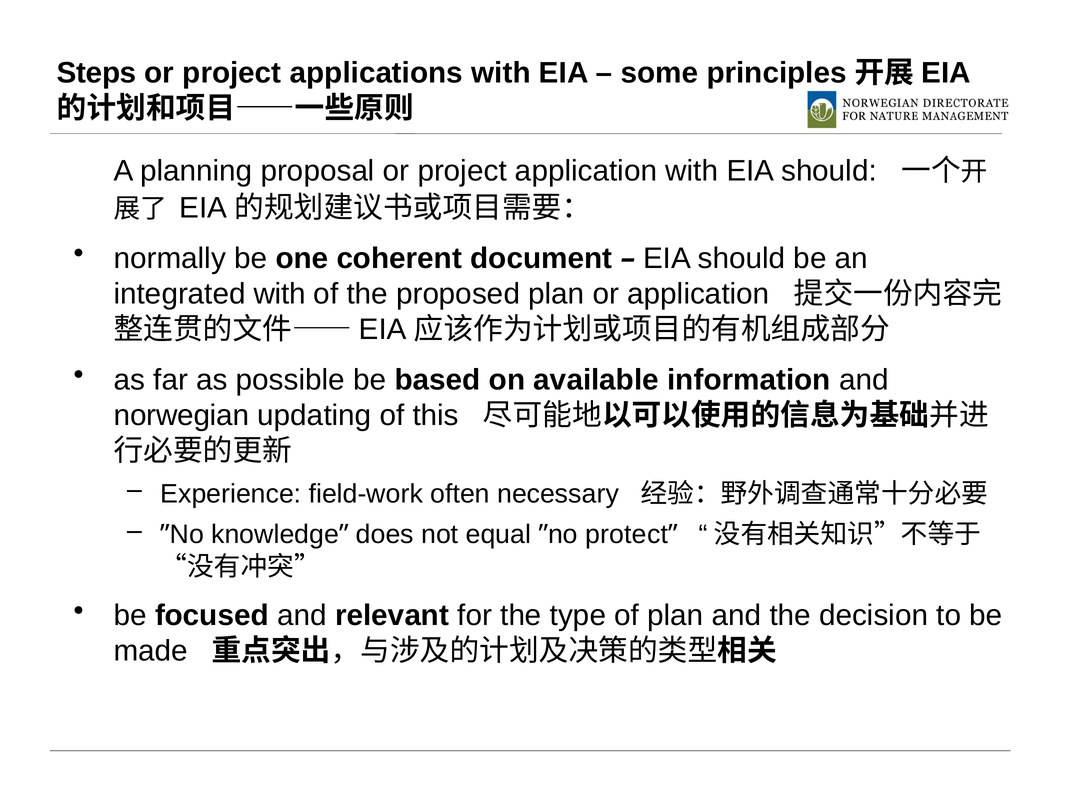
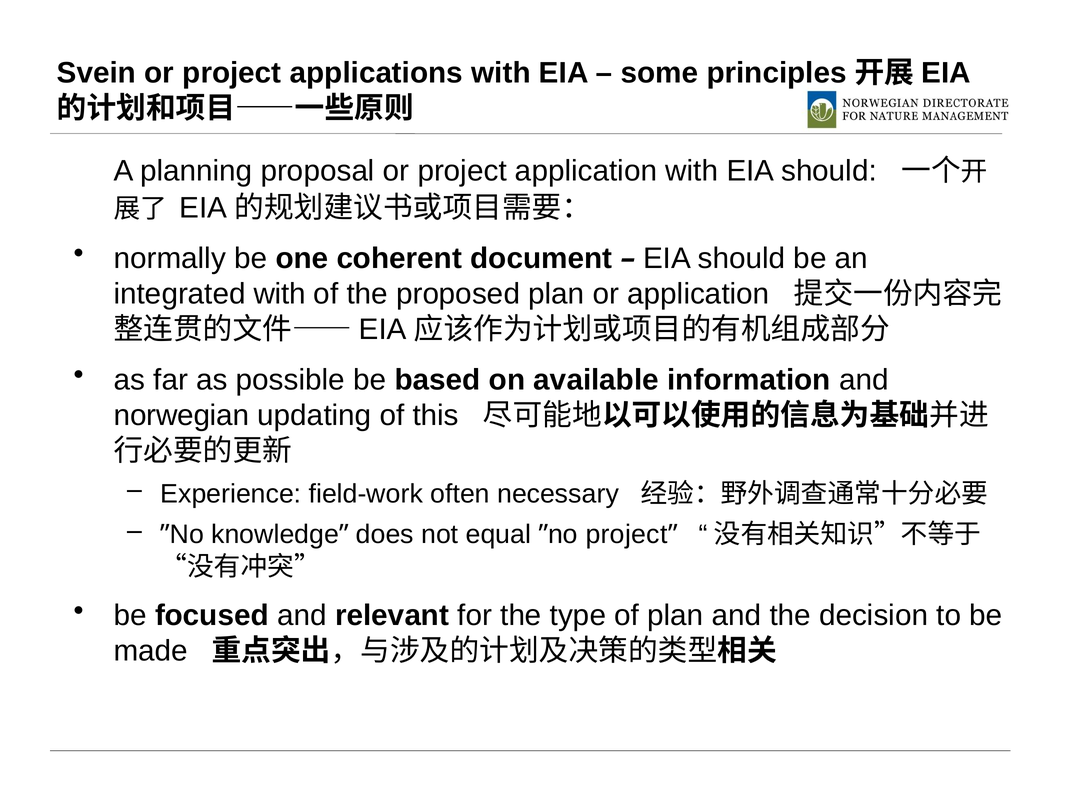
Steps: Steps -> Svein (96, 73)
protect: protect -> project (627, 535)
